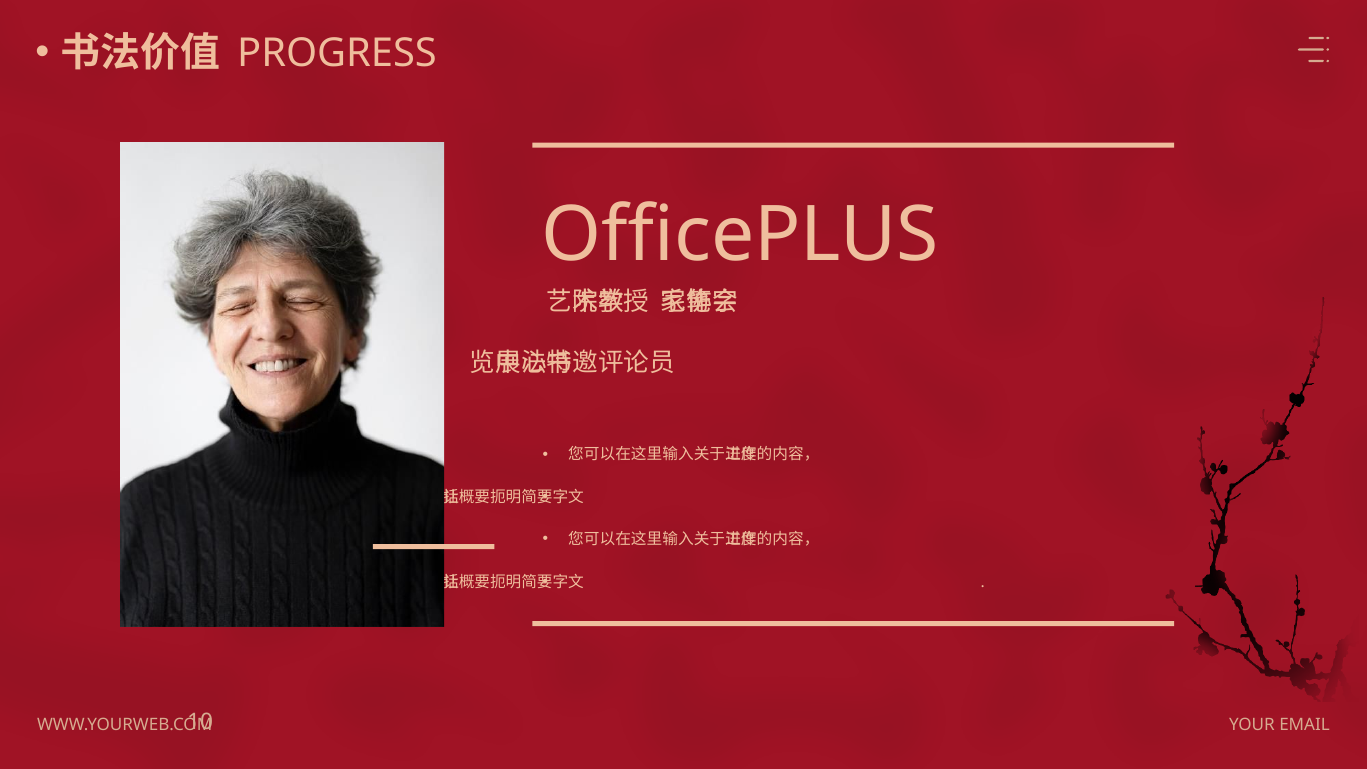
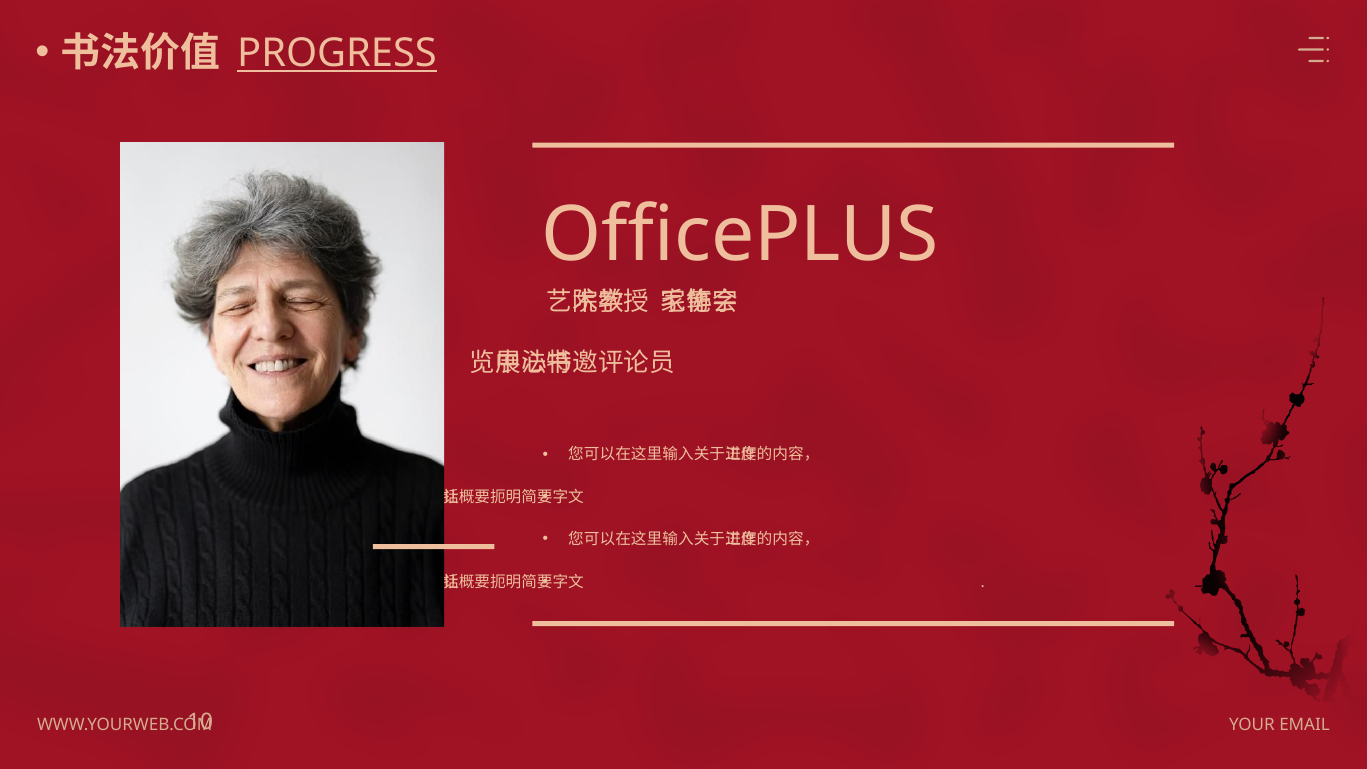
PROGRESS underline: none -> present (337, 54)
